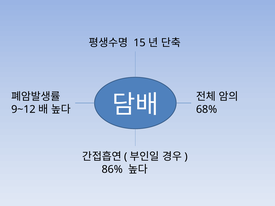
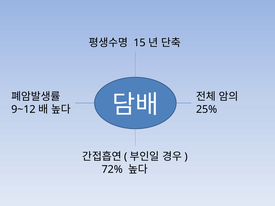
68%: 68% -> 25% (207, 109)
86%: 86% -> 72% (112, 170)
